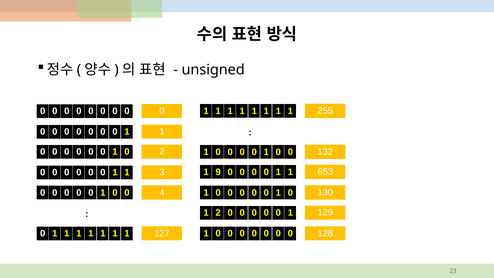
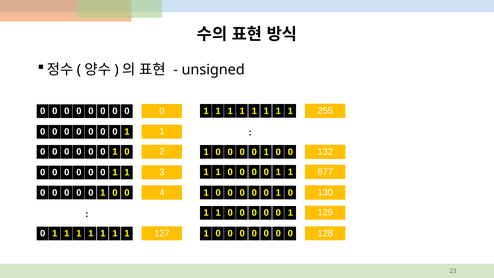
9: 9 -> 1 (218, 172)
653: 653 -> 877 (325, 172)
2: 2 -> 1 (218, 213)
